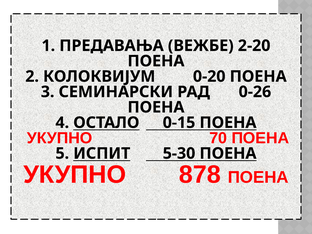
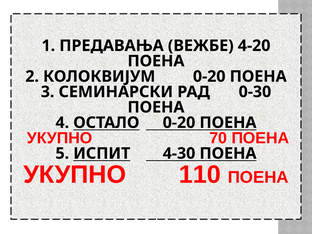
2-20: 2-20 -> 4-20 (254, 46)
0-26: 0-26 -> 0-30 (255, 92)
ОСТАЛО 0-15: 0-15 -> 0-20 (179, 123)
5-30: 5-30 -> 4-30 (179, 153)
878: 878 -> 110 (200, 175)
